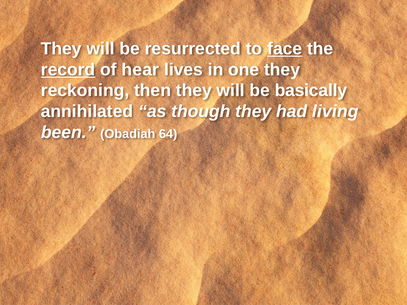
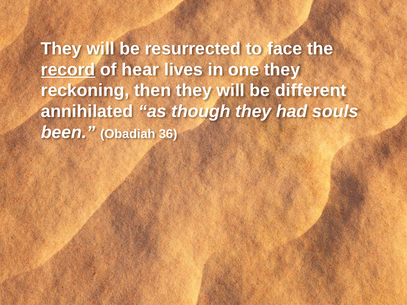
face underline: present -> none (285, 49)
basically: basically -> different (311, 91)
living: living -> souls (335, 112)
64: 64 -> 36 (168, 134)
